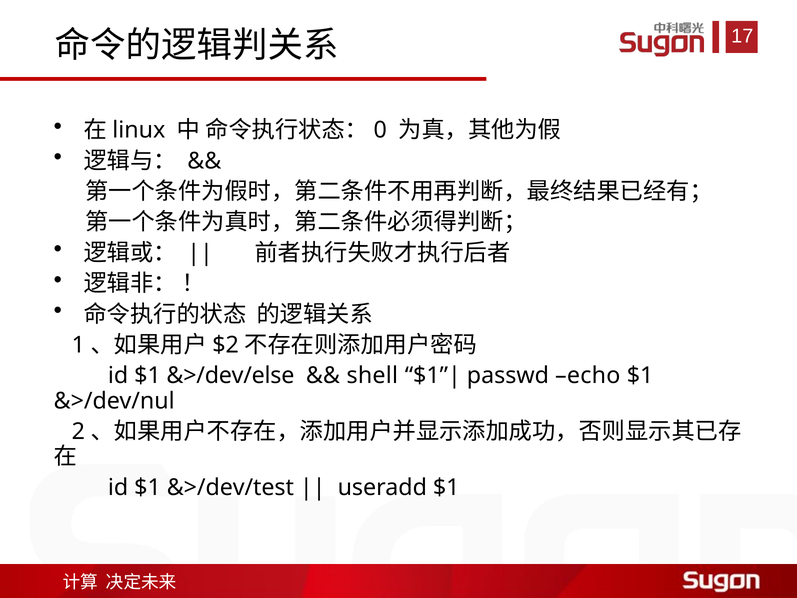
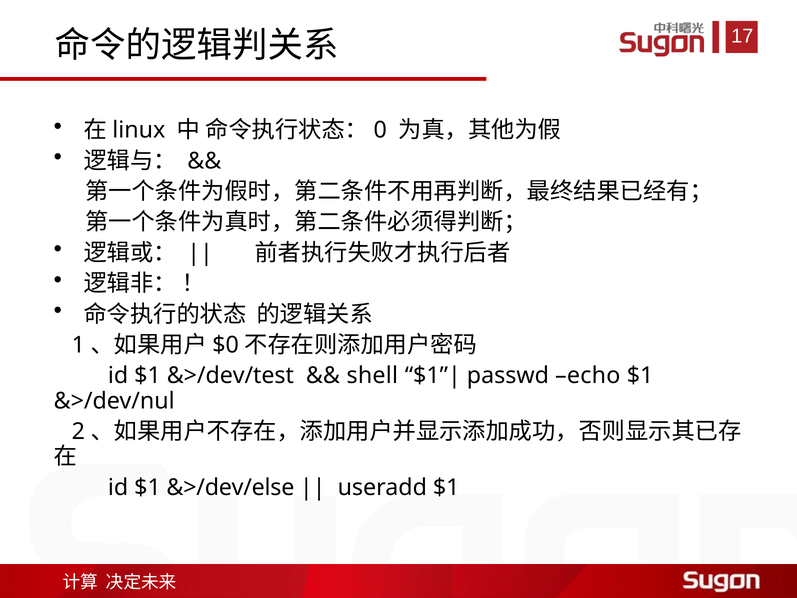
$2: $2 -> $0 (226, 345)
&>/dev/else: &>/dev/else -> &>/dev/test (230, 376)
&>/dev/test: &>/dev/test -> &>/dev/else (230, 487)
